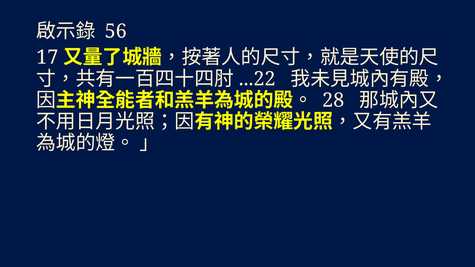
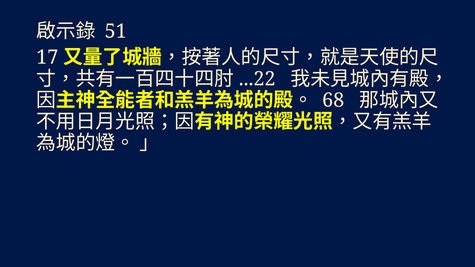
56: 56 -> 51 (116, 31)
28: 28 -> 68 (333, 100)
